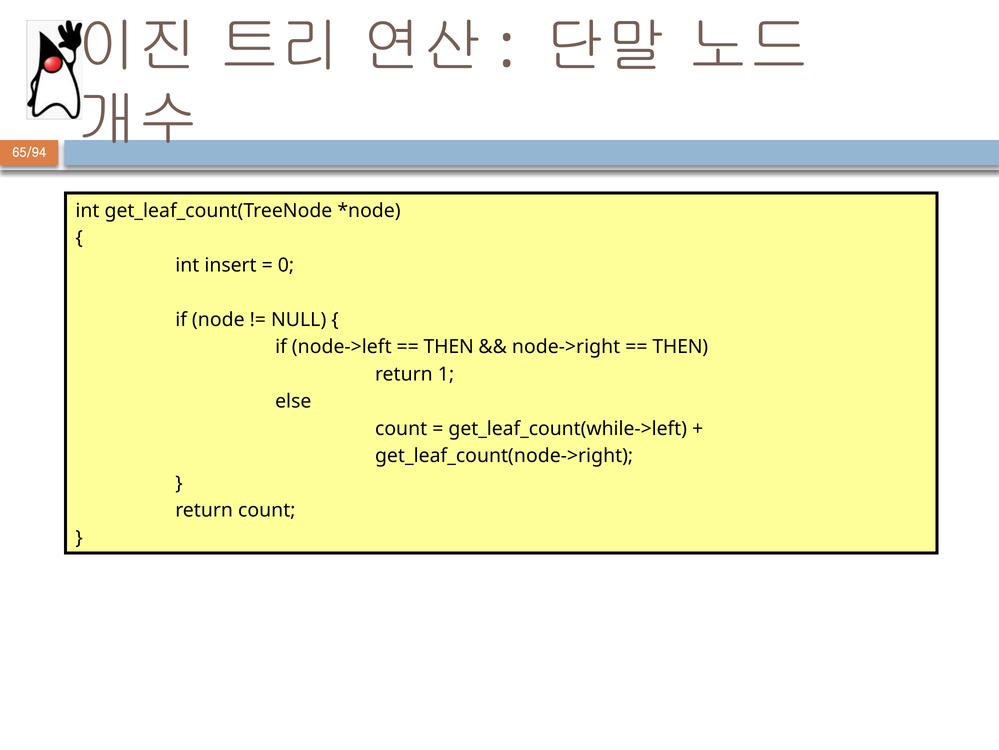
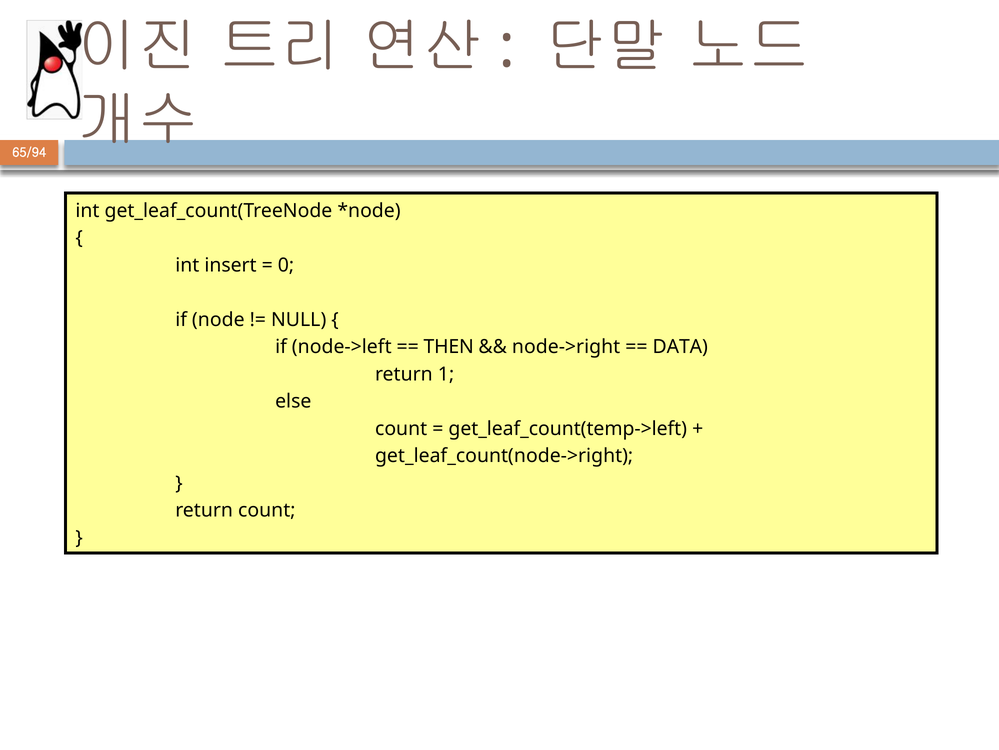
THEN: THEN -> DATA (680, 347)
get_leaf_count(while->left: get_leaf_count(while->left -> get_leaf_count(temp->left (568, 428)
